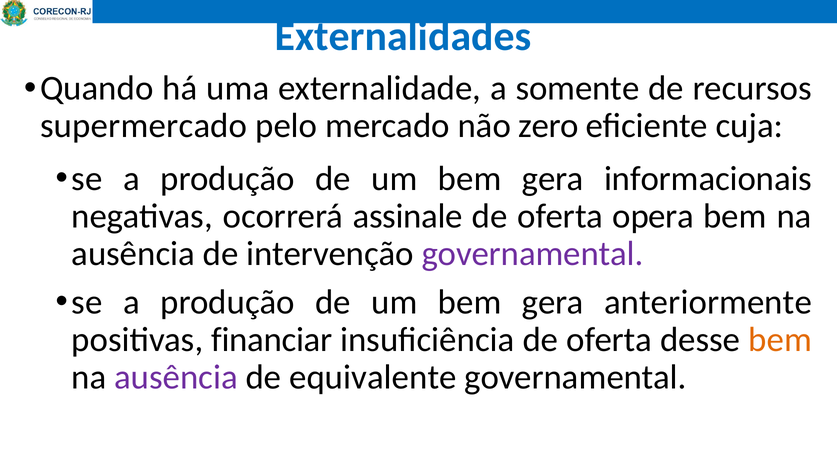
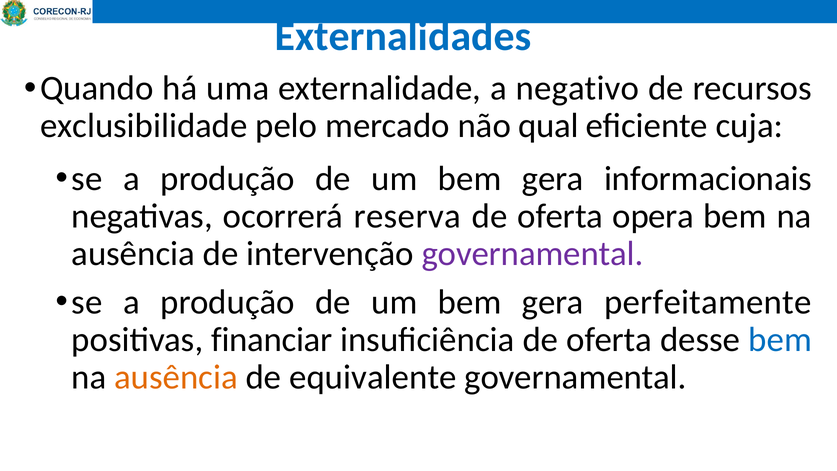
somente: somente -> negativo (577, 88)
supermercado: supermercado -> exclusibilidade (144, 126)
zero: zero -> qual (548, 126)
assinale: assinale -> reserva (407, 216)
anteriormente: anteriormente -> perfeitamente (708, 302)
bem colour: orange -> blue (780, 340)
ausência colour: purple -> orange (176, 377)
